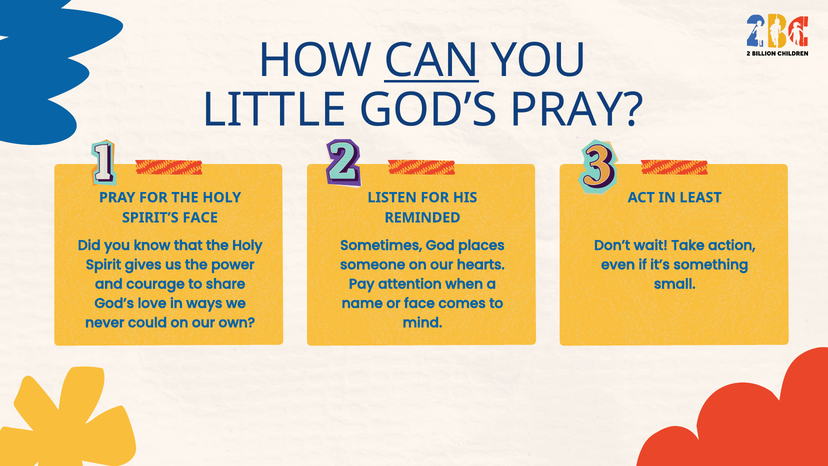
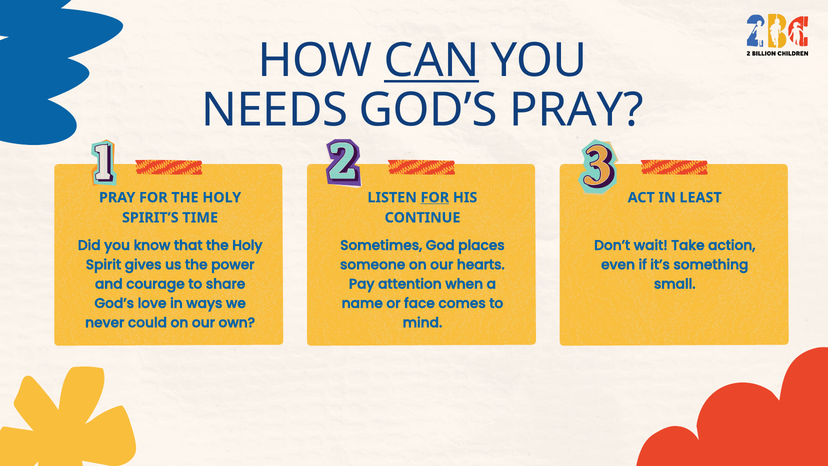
LITTLE: LITTLE -> NEEDS (275, 110)
FOR underline: none -> present (435, 197)
SPIRIT’S FACE: FACE -> TIME (200, 218)
REMINDED: REMINDED -> CONTINUE (422, 218)
